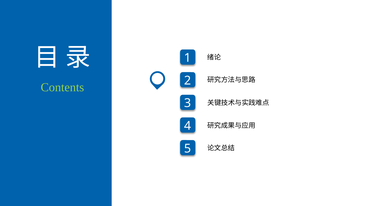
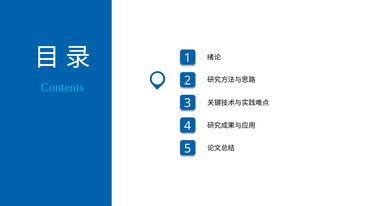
Contents colour: light green -> light blue (62, 87)
